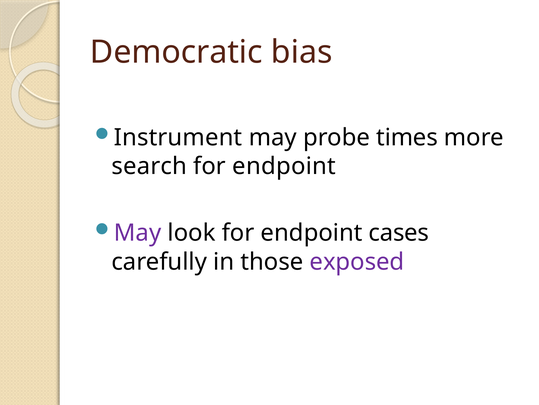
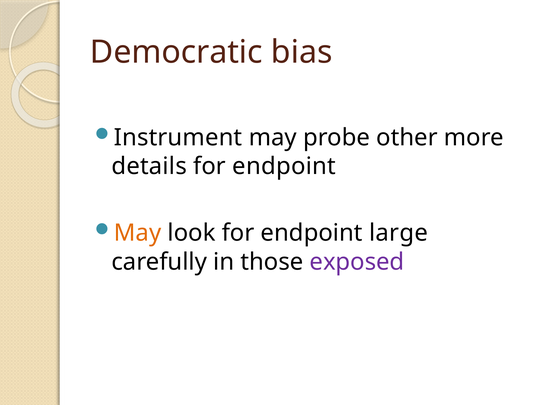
times: times -> other (407, 137)
search: search -> details (149, 166)
May colour: purple -> orange (138, 233)
cases: cases -> large (399, 233)
